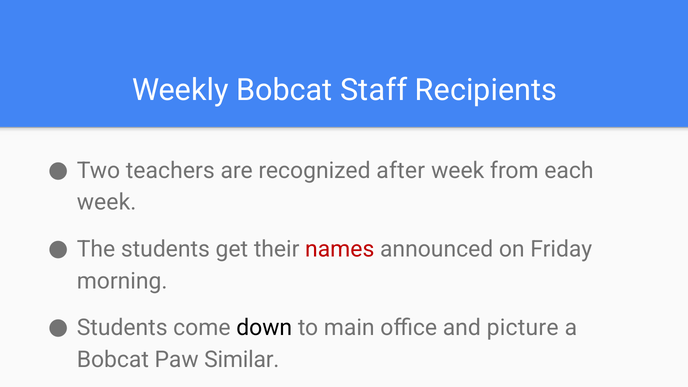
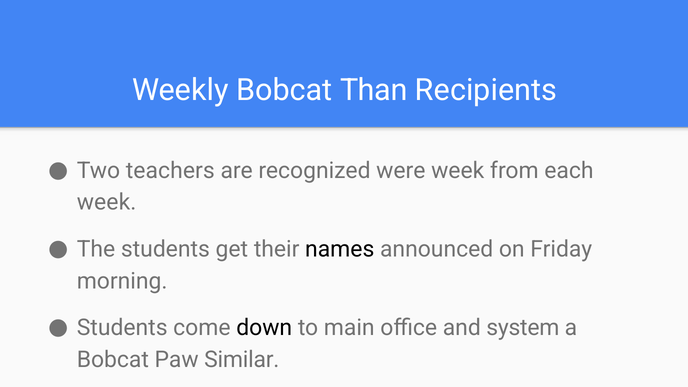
Staff: Staff -> Than (374, 90)
after: after -> were (401, 171)
names colour: red -> black (340, 249)
picture: picture -> system (523, 328)
